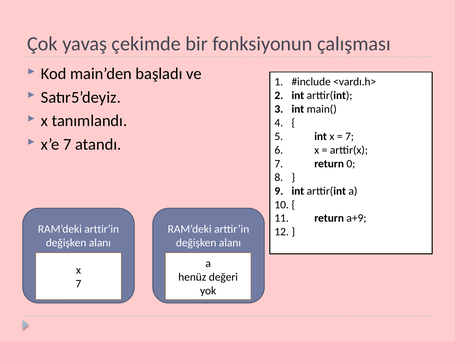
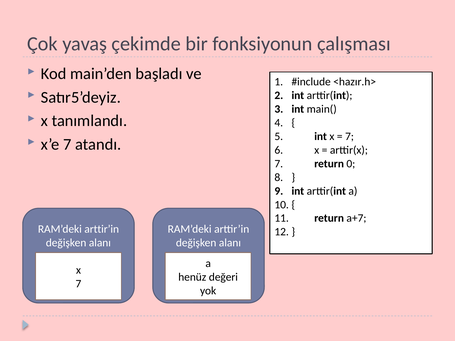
<vardı.h>: <vardı.h> -> <hazır.h> (355, 82)
a+9: a+9 -> a+7 (356, 218)
